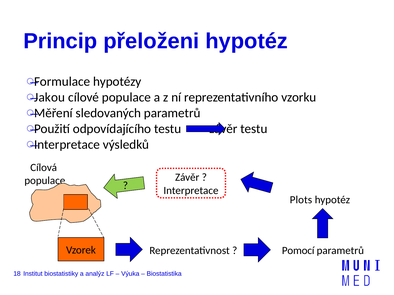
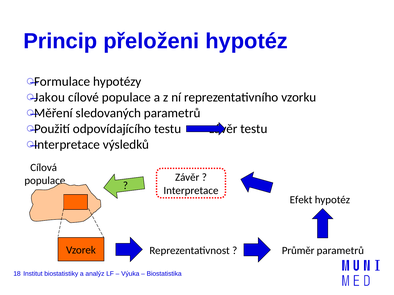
Plots: Plots -> Efekt (301, 200)
Pomocí: Pomocí -> Průměr (298, 251)
